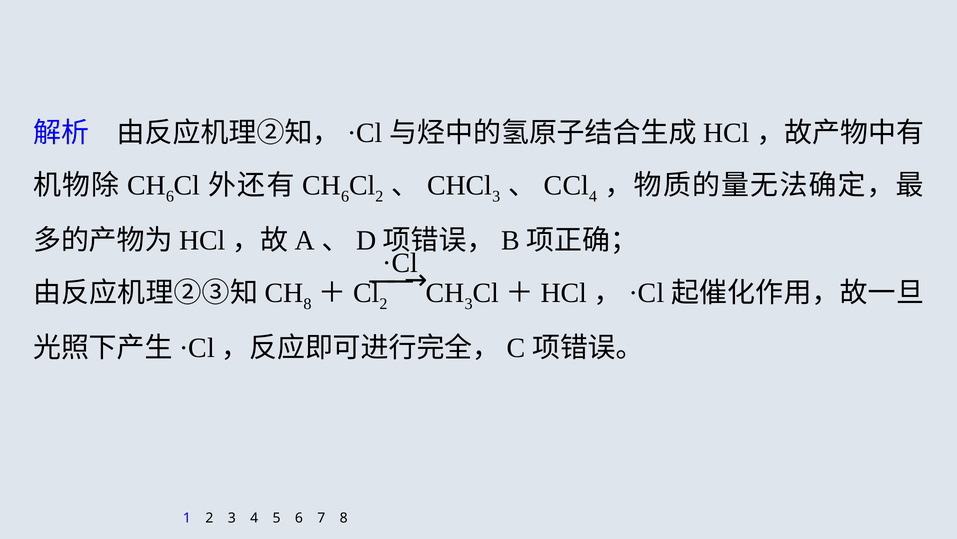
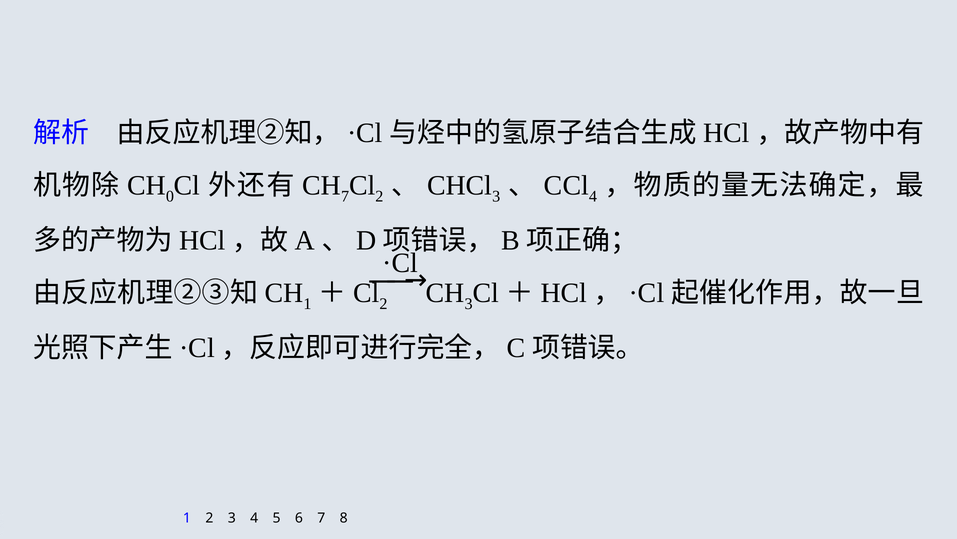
6: 6 -> 0 (170, 196)
6: 6 -> 7 (345, 196)
8: 8 -> 1 (307, 304)
